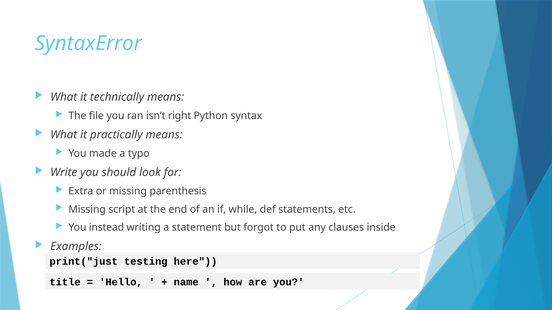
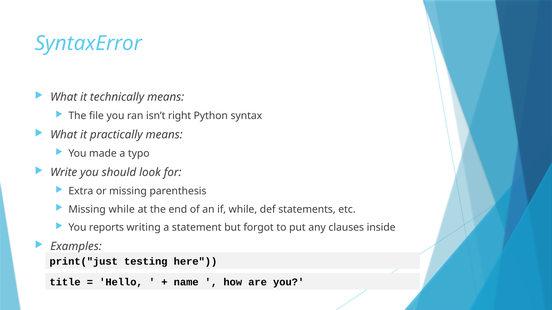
Missing script: script -> while (122, 210)
instead: instead -> reports (106, 228)
